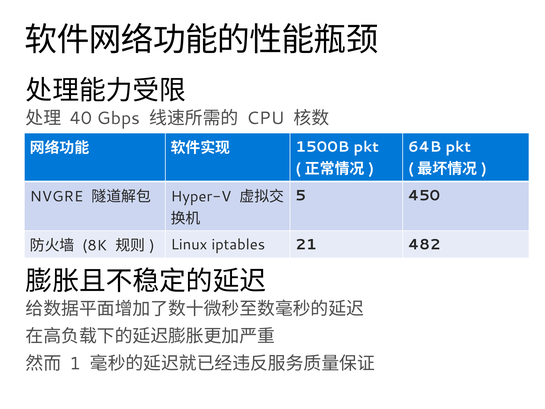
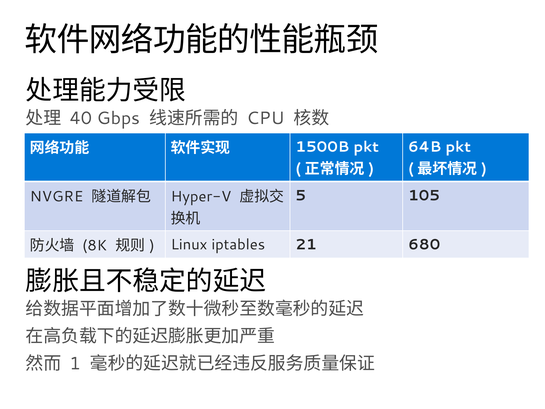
450: 450 -> 105 (424, 195)
482: 482 -> 680 (424, 244)
